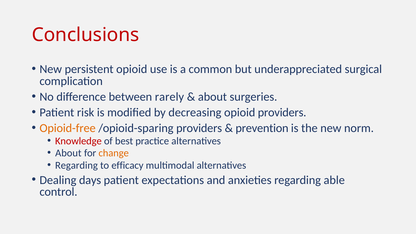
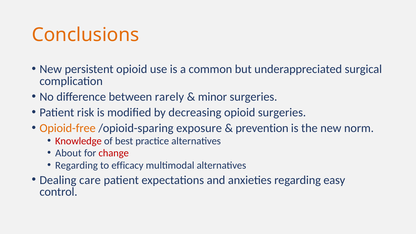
Conclusions colour: red -> orange (86, 35)
about: about -> minor (212, 97)
opioid providers: providers -> surgeries (282, 112)
/opioid-sparing providers: providers -> exposure (199, 128)
change colour: orange -> red (114, 153)
days: days -> care (90, 180)
able: able -> easy (334, 180)
